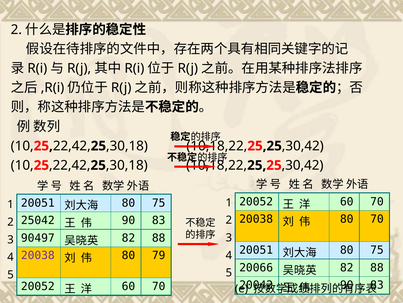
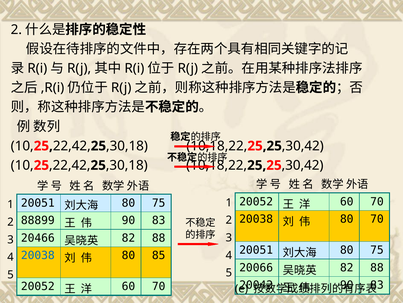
25042: 25042 -> 88899 (38, 220)
90497: 90497 -> 20466 (38, 237)
20038 colour: purple -> blue (38, 255)
79: 79 -> 85 (159, 255)
